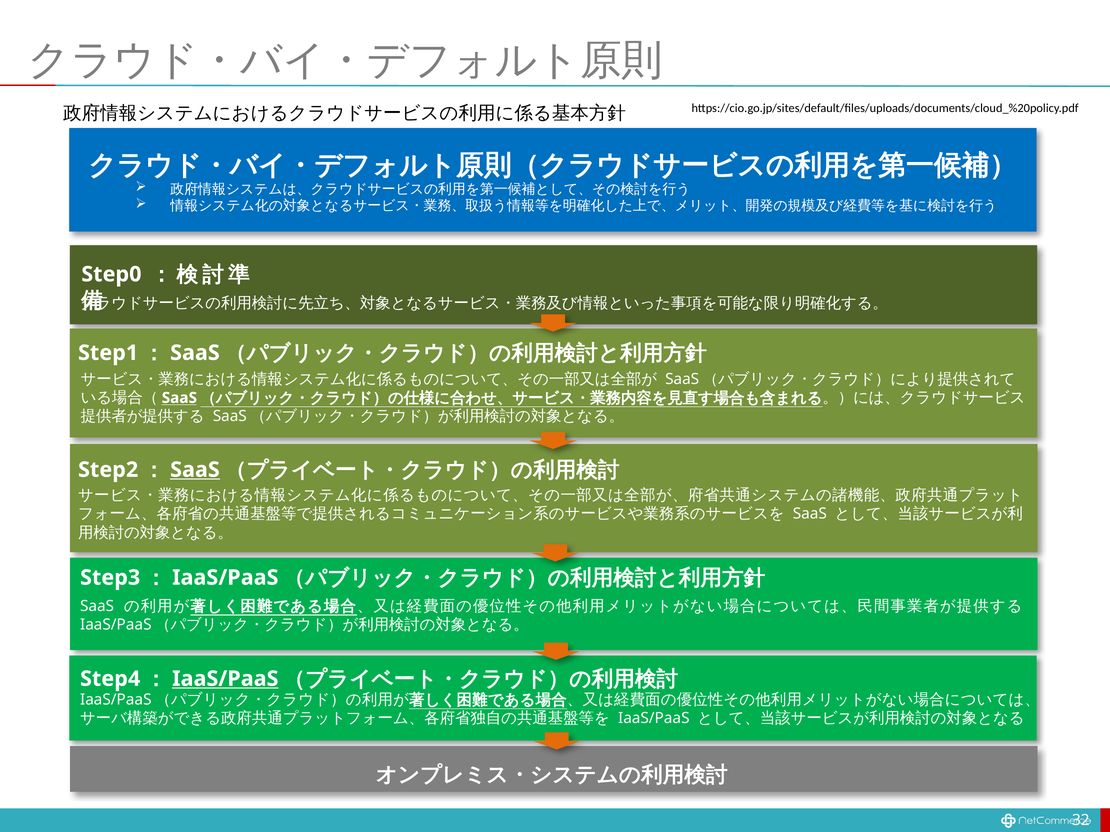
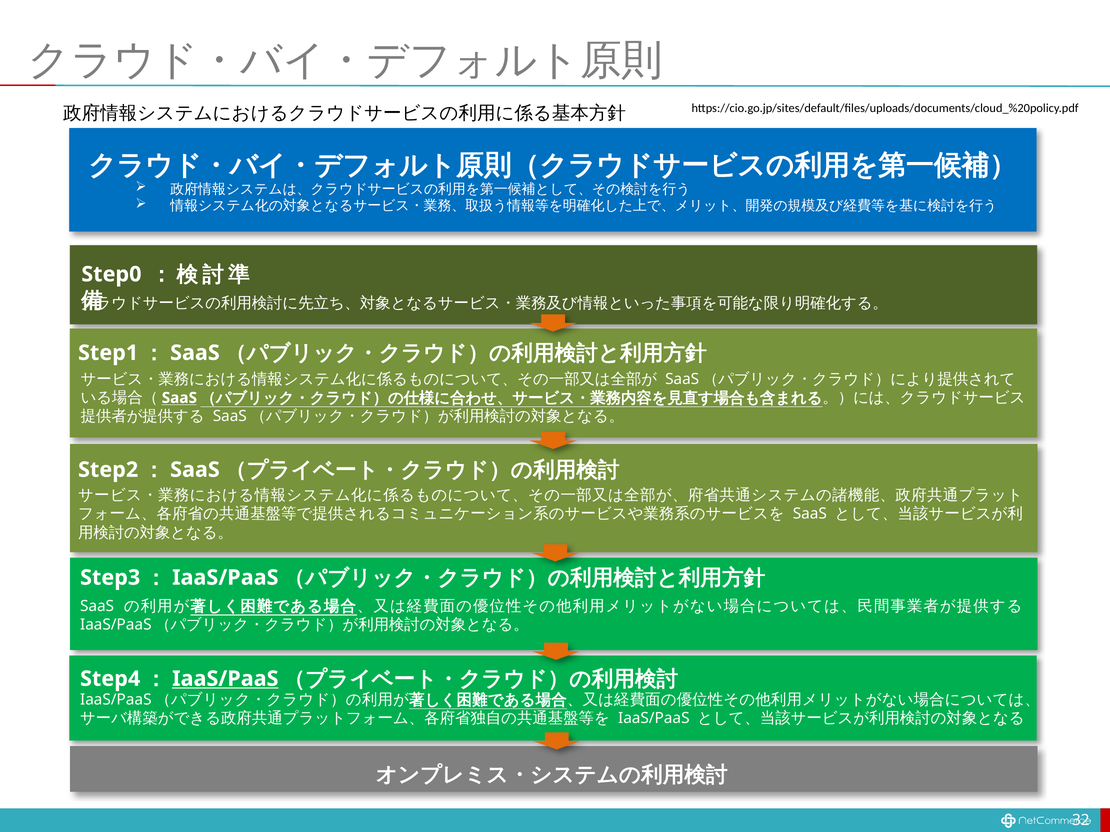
SaaS underline: present -> none (195, 470)
